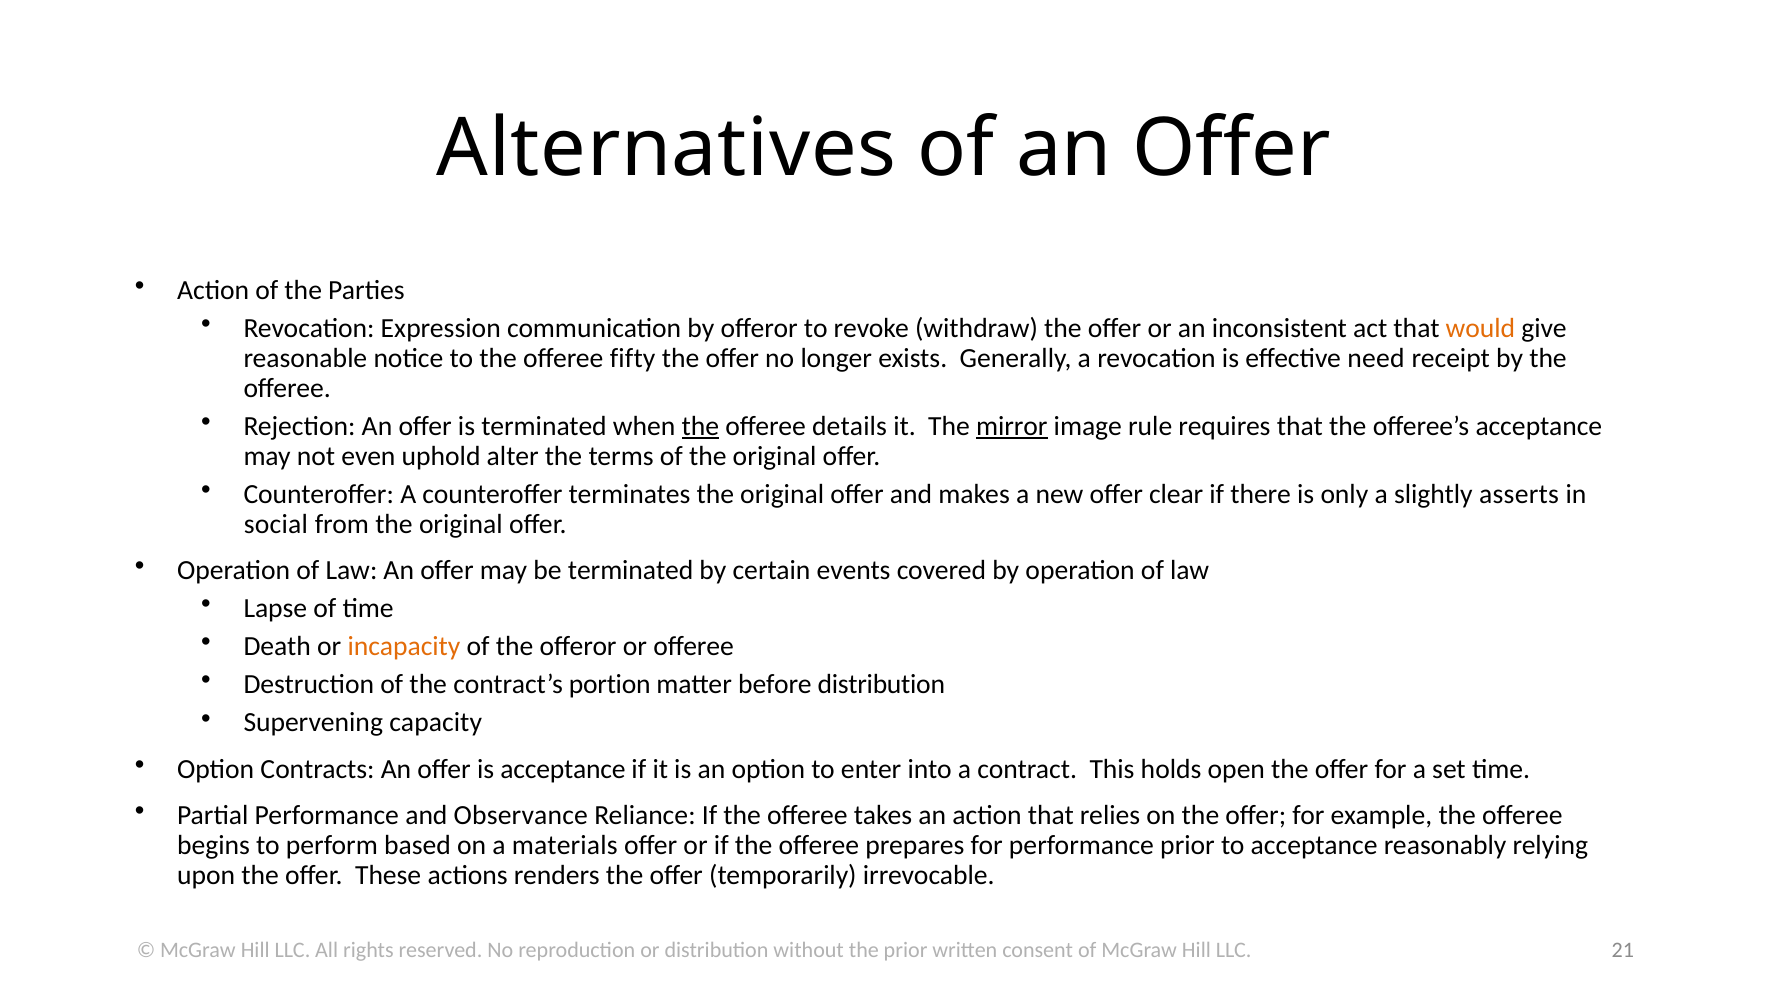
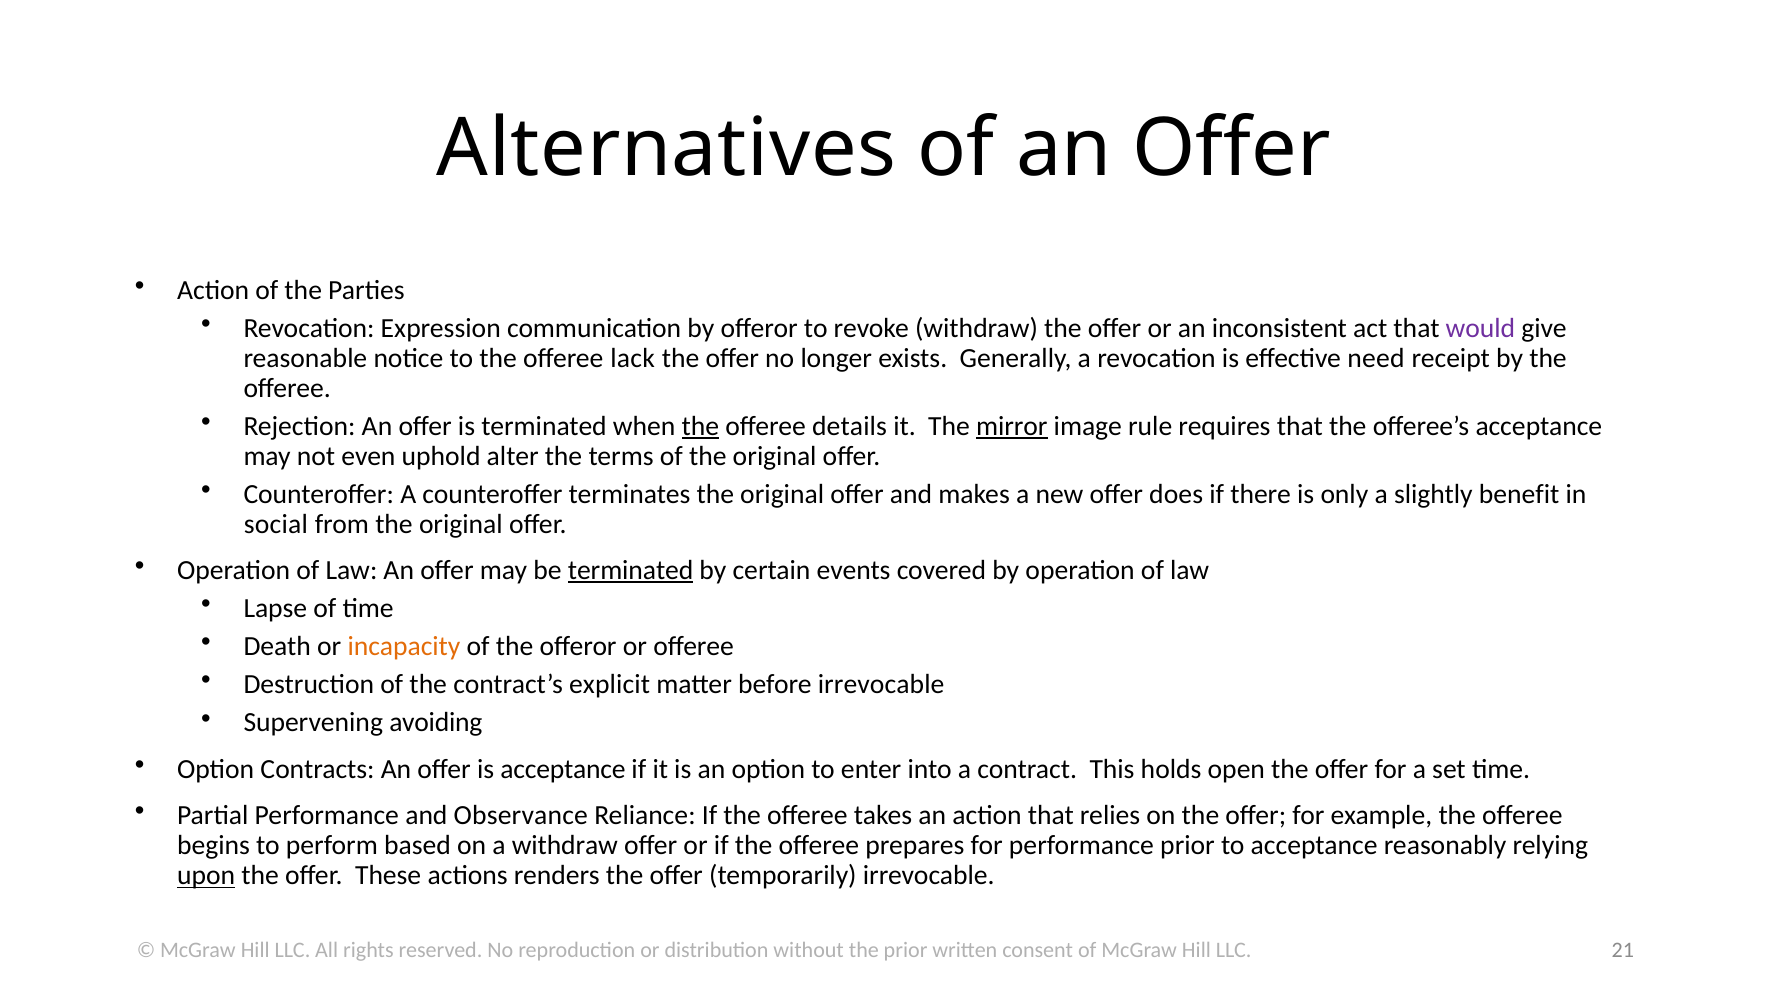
would colour: orange -> purple (1480, 328)
fifty: fifty -> lack (633, 358)
clear: clear -> does (1176, 494)
asserts: asserts -> benefit (1519, 494)
terminated underline: none -> present (631, 570)
portion: portion -> explicit (610, 685)
before distribution: distribution -> irrevocable (881, 685)
capacity: capacity -> avoiding (436, 723)
a materials: materials -> withdraw (565, 846)
upon underline: none -> present (206, 876)
